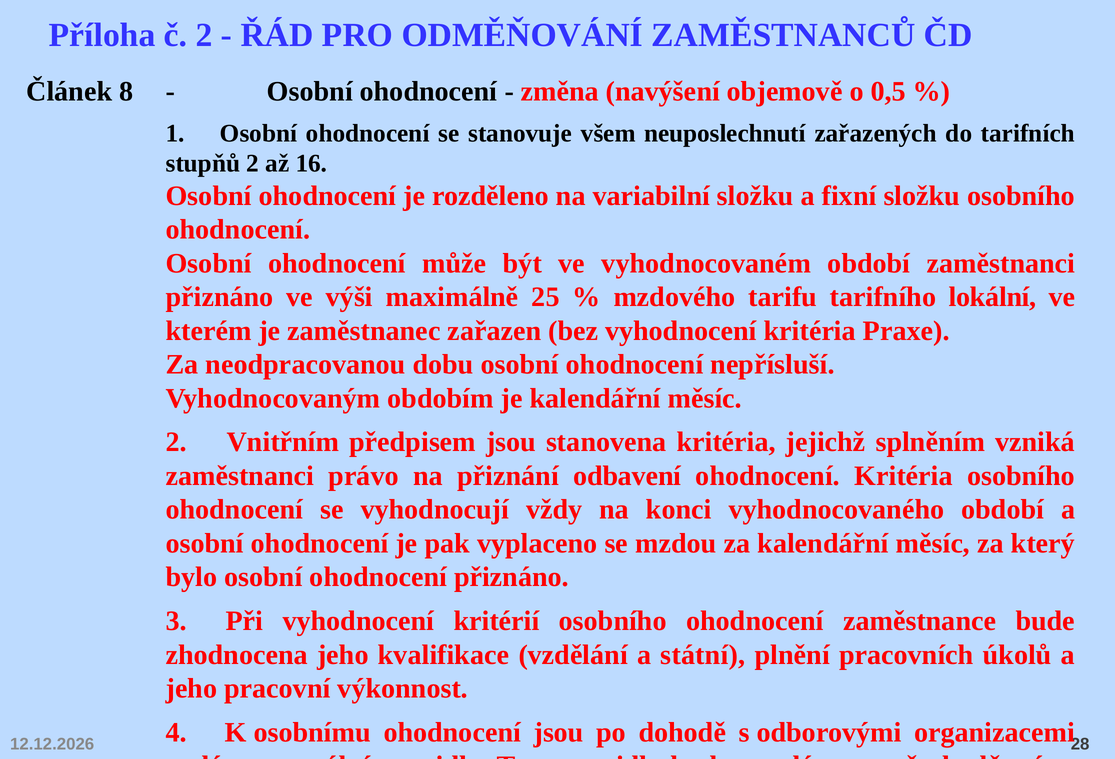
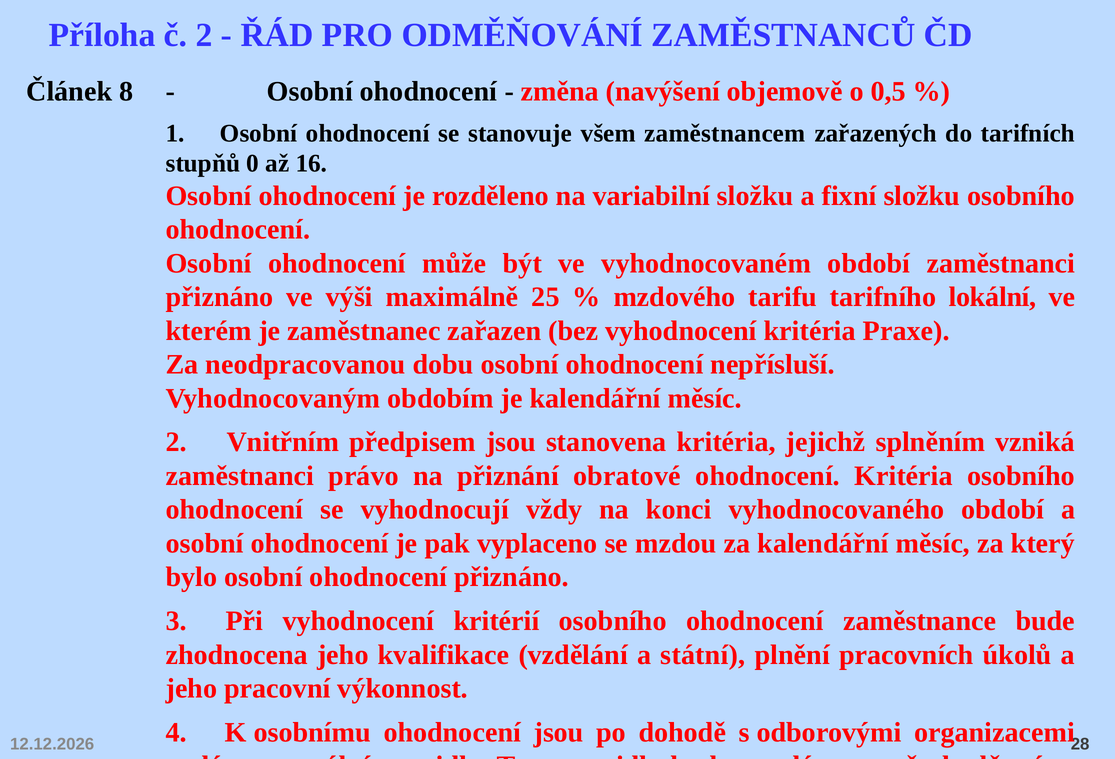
neuposlechnutí: neuposlechnutí -> zaměstnancem (725, 133)
stupňů 2: 2 -> 0 (253, 164)
odbavení: odbavení -> obratové (627, 476)
